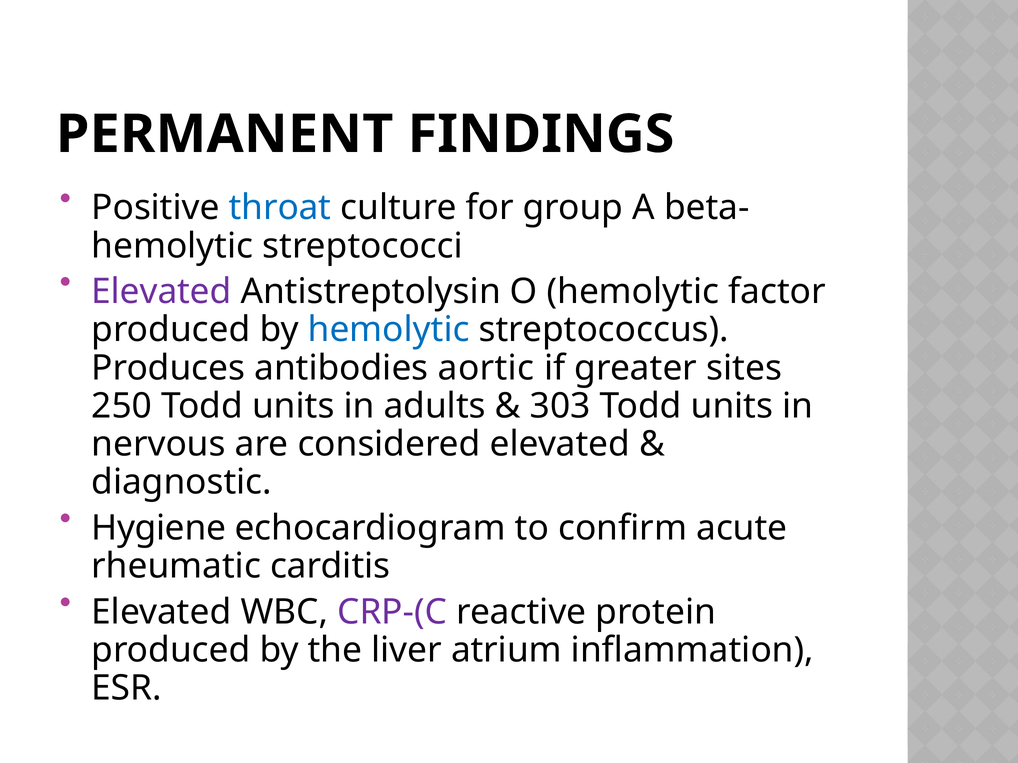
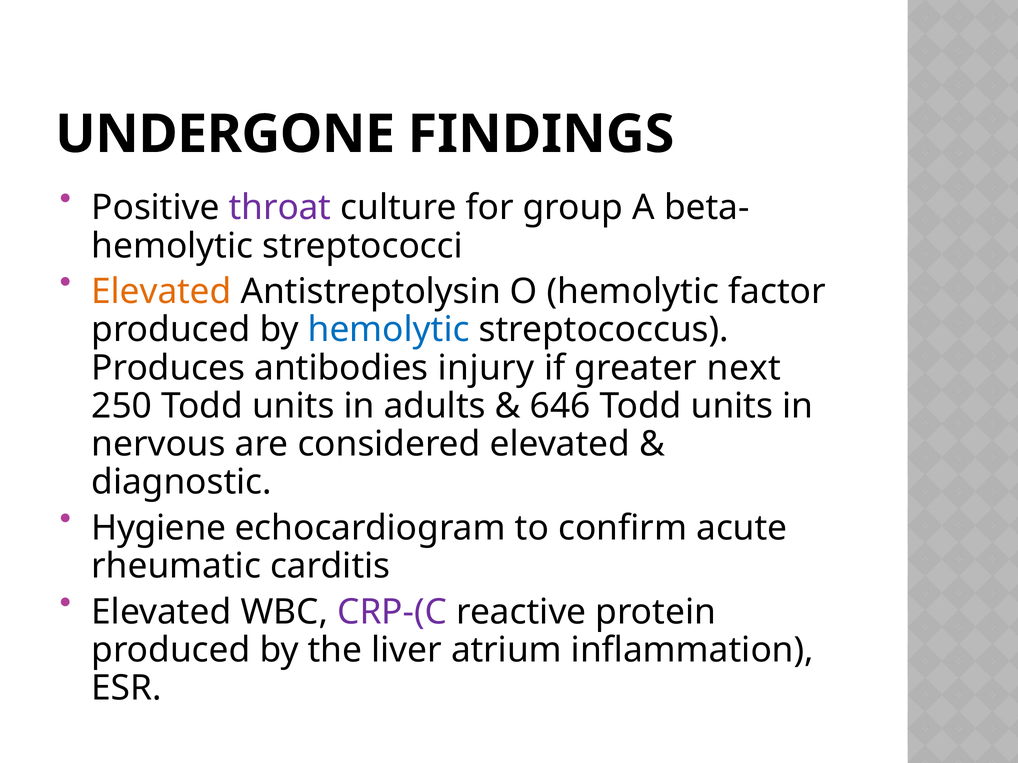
PERMANENT: PERMANENT -> UNDERGONE (225, 134)
throat colour: blue -> purple (280, 208)
Elevated colour: purple -> orange (161, 292)
aortic: aortic -> injury (486, 368)
sites: sites -> next (744, 368)
303: 303 -> 646 (560, 406)
